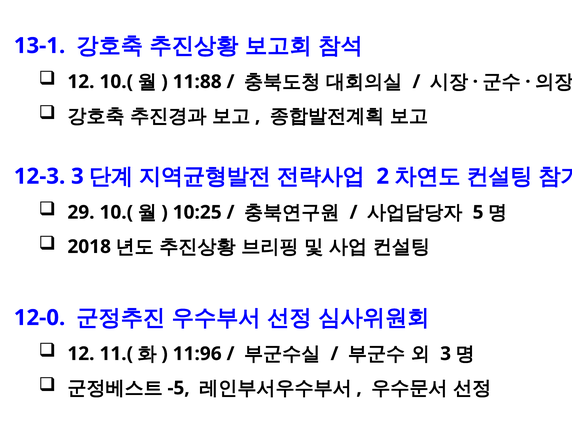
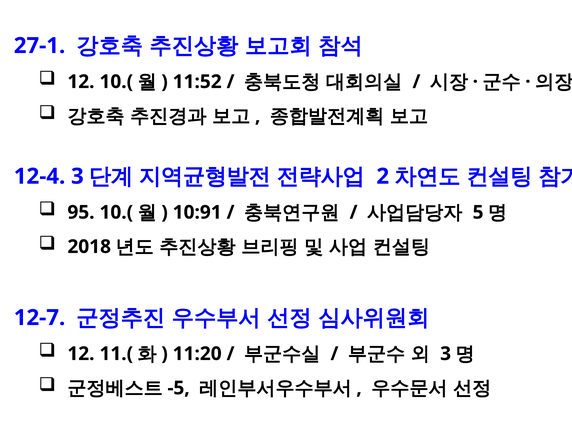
13-1: 13-1 -> 27-1 (40, 46)
11:88: 11:88 -> 11:52 (197, 82)
12-3: 12-3 -> 12-4 (40, 176)
29: 29 -> 95 (81, 212)
10:25: 10:25 -> 10:91 (197, 212)
12-0: 12-0 -> 12-7 (40, 318)
11:96: 11:96 -> 11:20 (197, 354)
